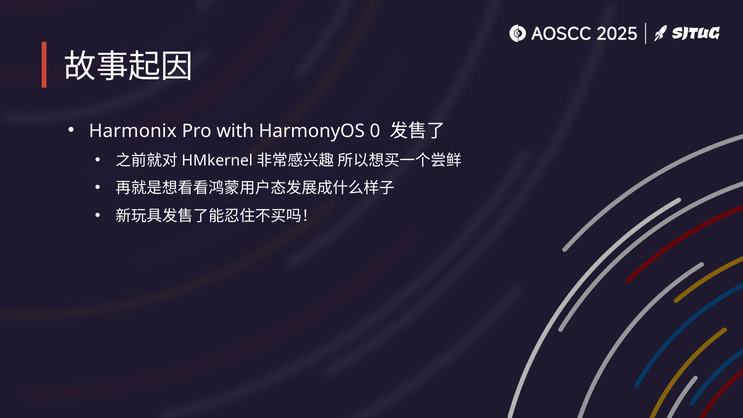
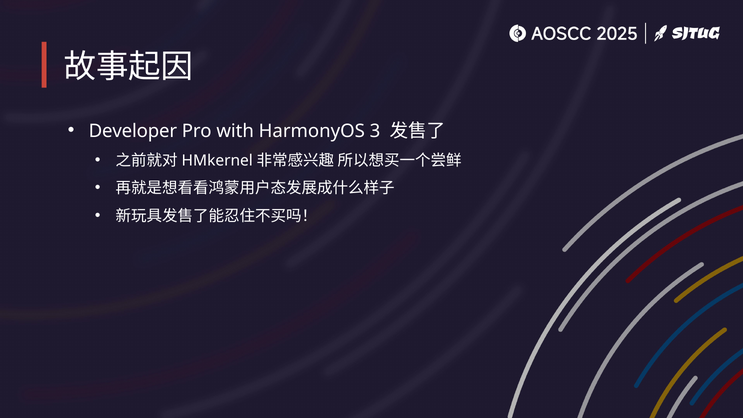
Harmonix: Harmonix -> Developer (133, 131)
0: 0 -> 3 (375, 131)
